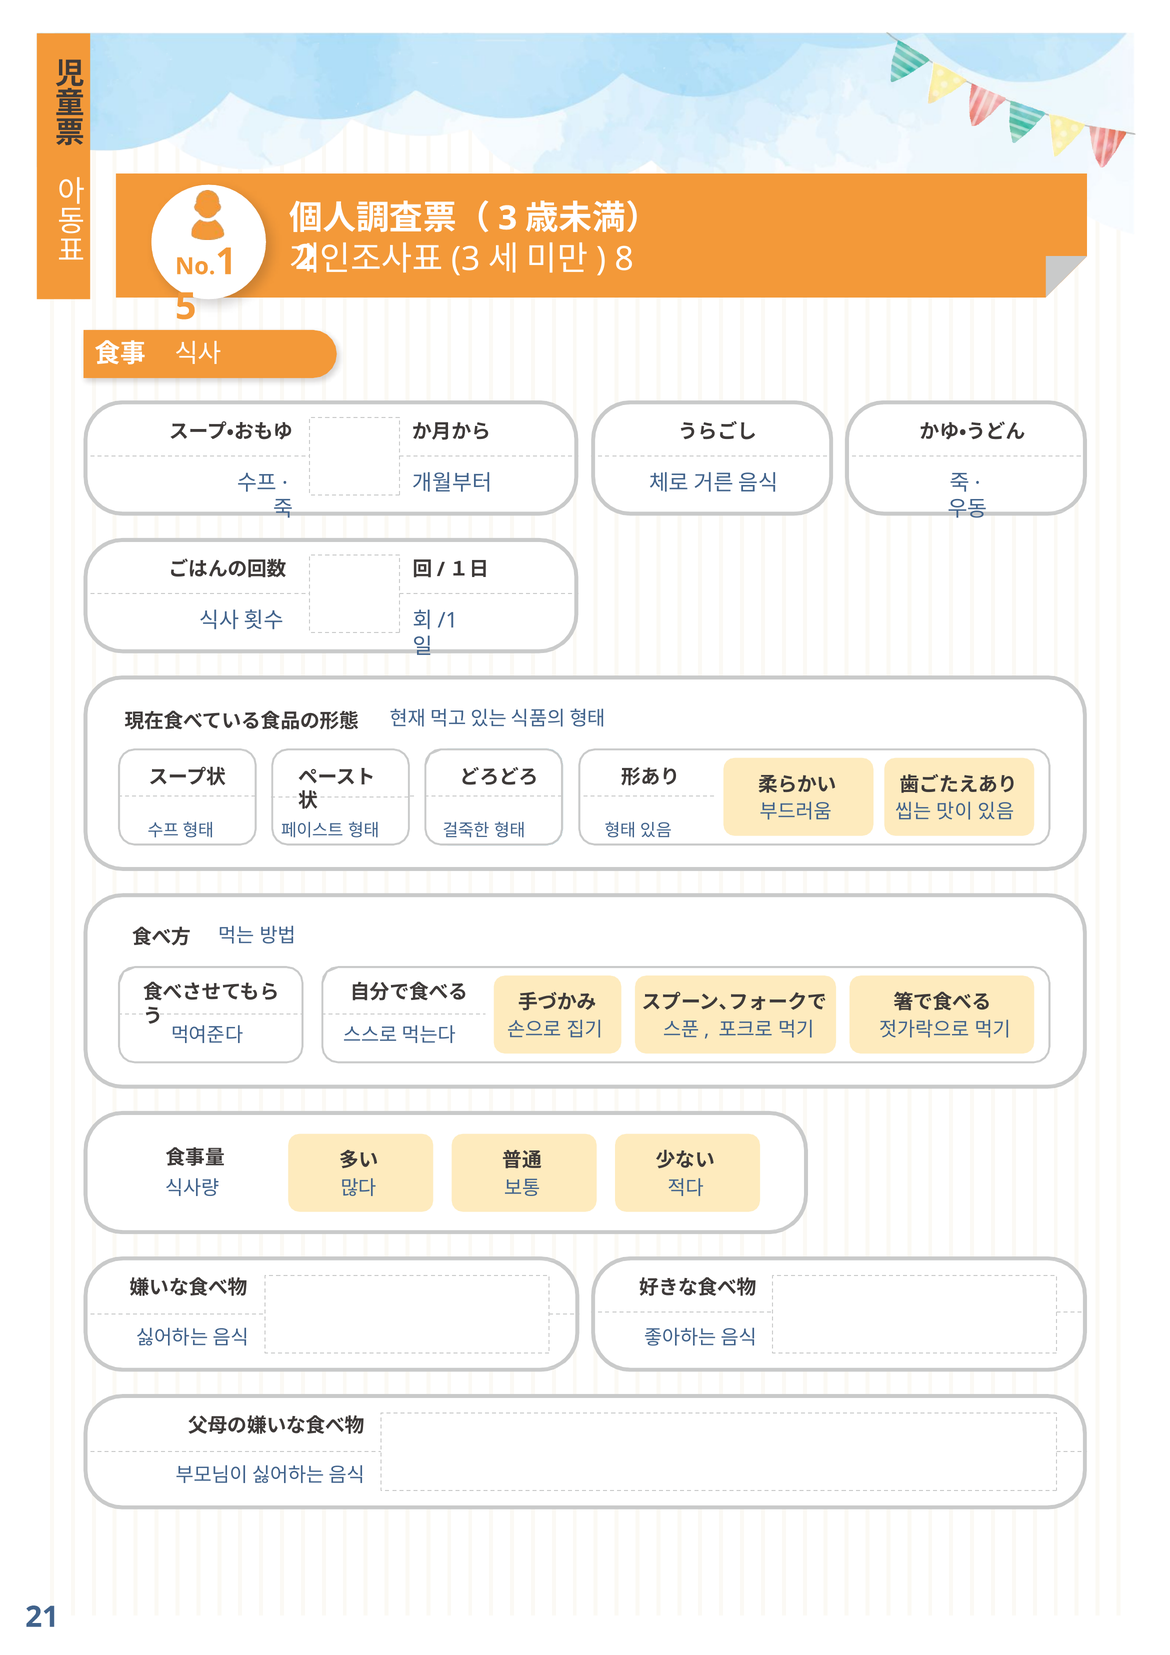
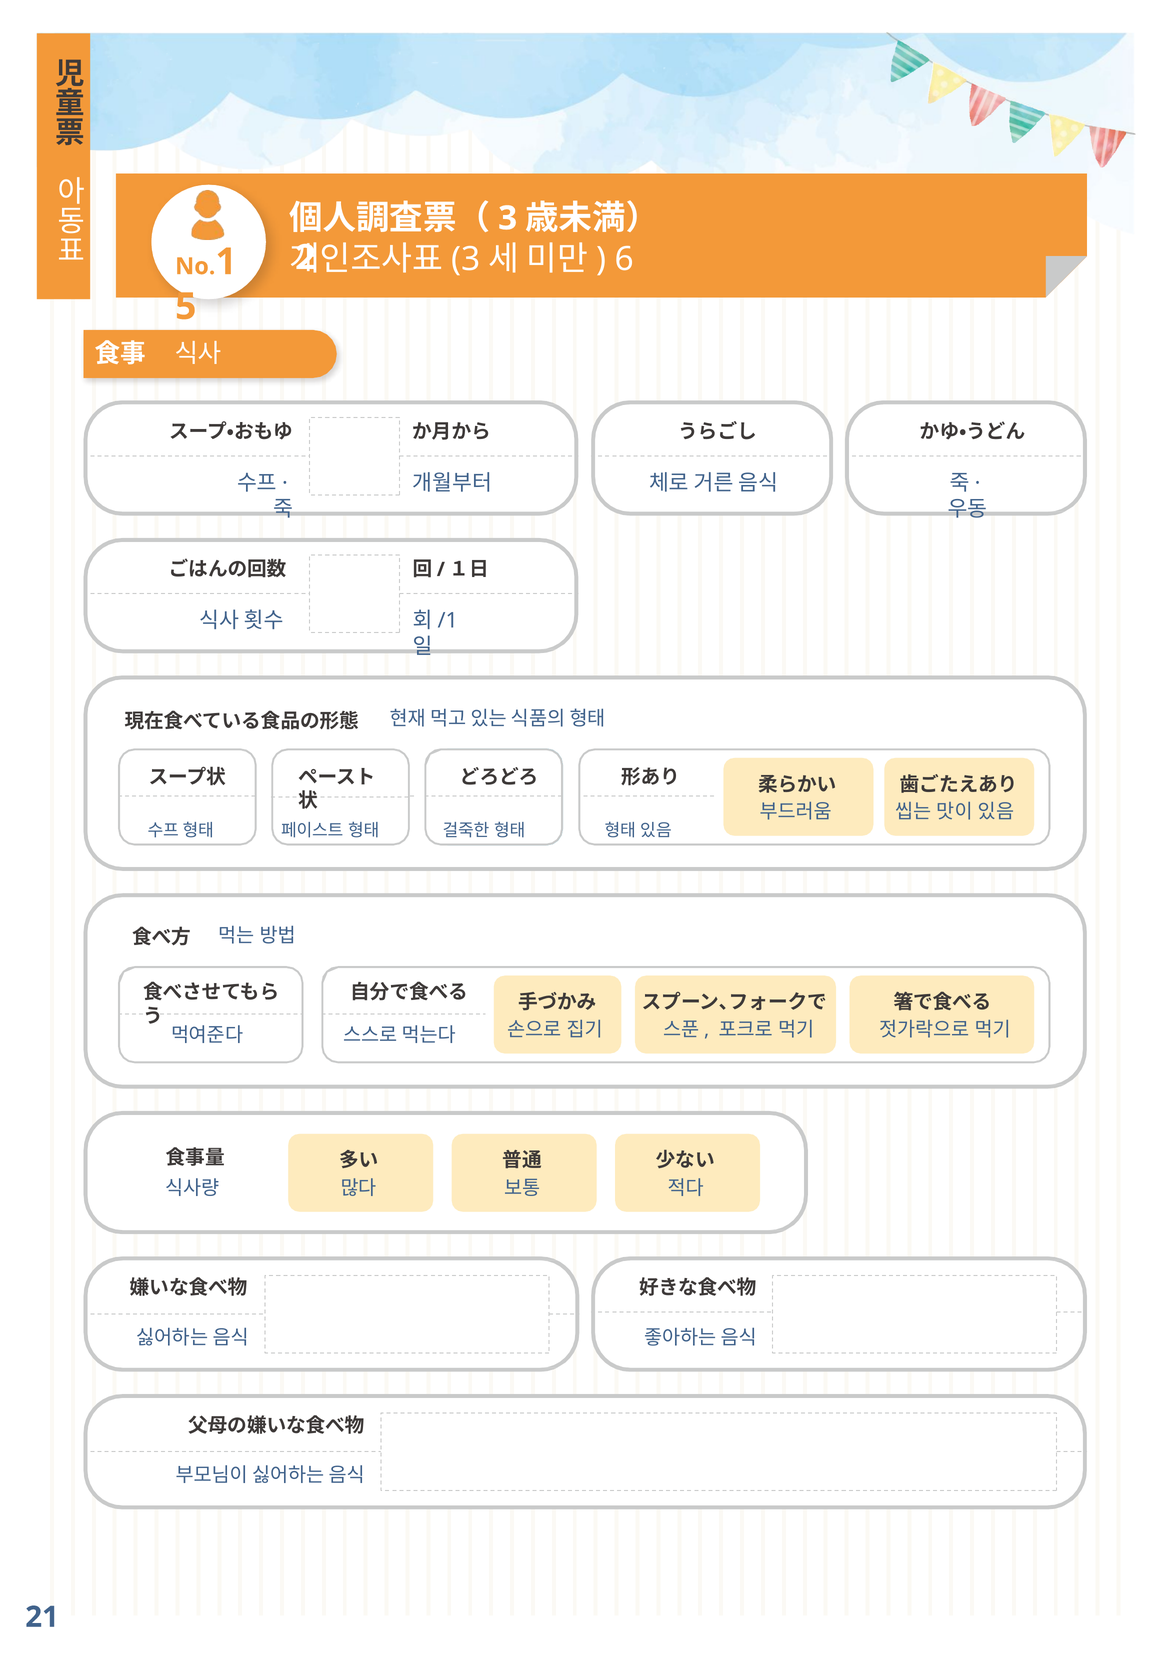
8: 8 -> 6 (624, 259)
